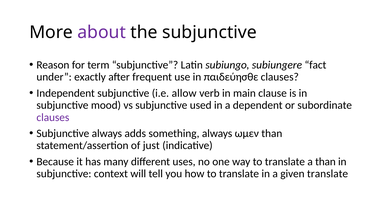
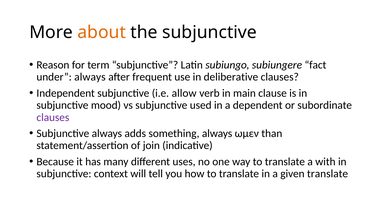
about colour: purple -> orange (102, 32)
under exactly: exactly -> always (90, 77)
παιδεύησθε: παιδεύησθε -> deliberative (231, 77)
just: just -> join (151, 146)
a than: than -> with (325, 162)
